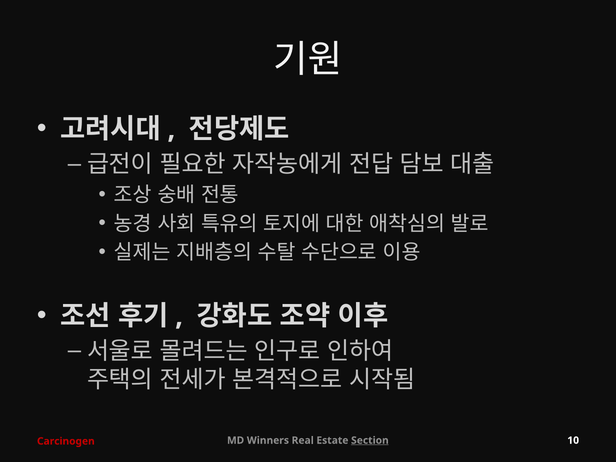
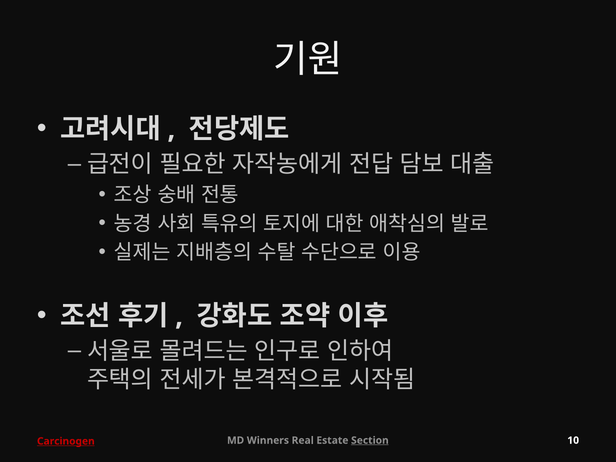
Carcinogen underline: none -> present (66, 441)
